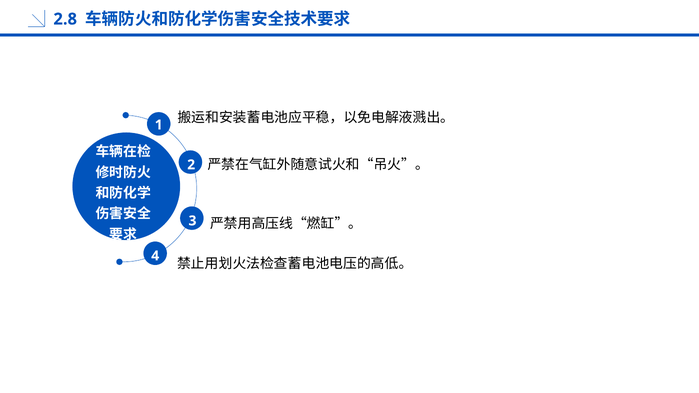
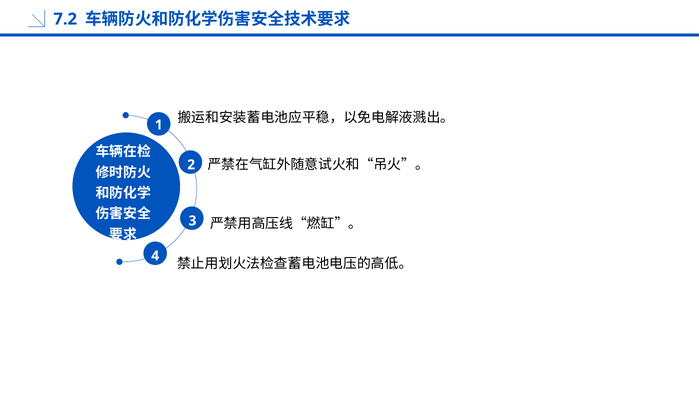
2.8: 2.8 -> 7.2 (65, 19)
